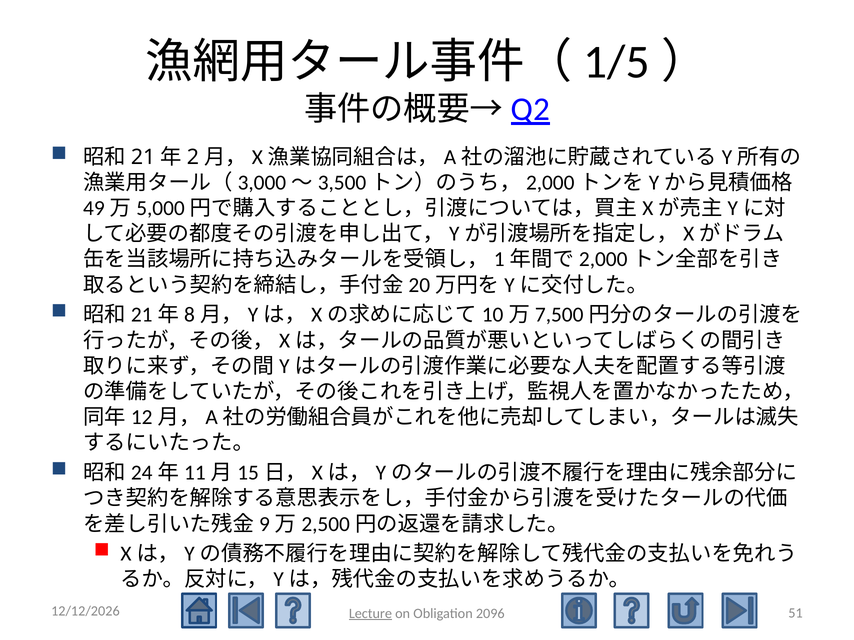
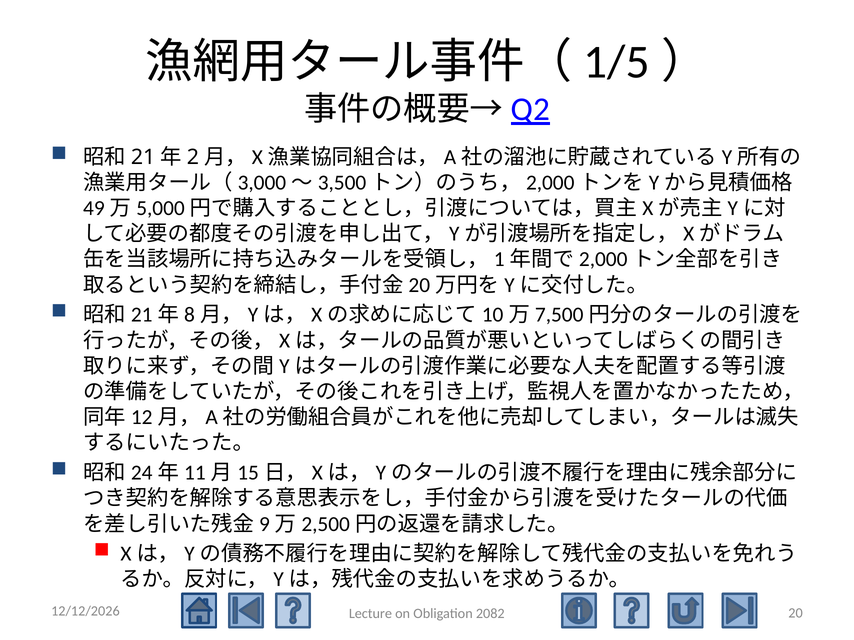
51: 51 -> 20 (796, 613)
Lecture underline: present -> none (370, 614)
2096: 2096 -> 2082 (490, 614)
